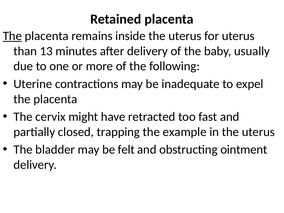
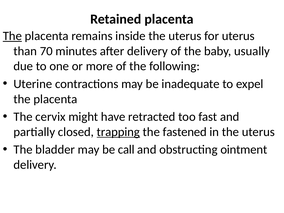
13: 13 -> 70 (46, 51)
trapping underline: none -> present (118, 132)
example: example -> fastened (185, 132)
felt: felt -> call (126, 150)
